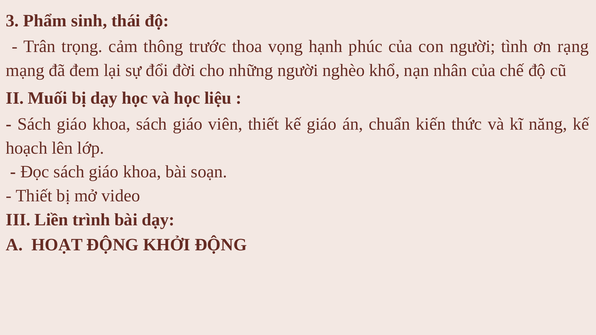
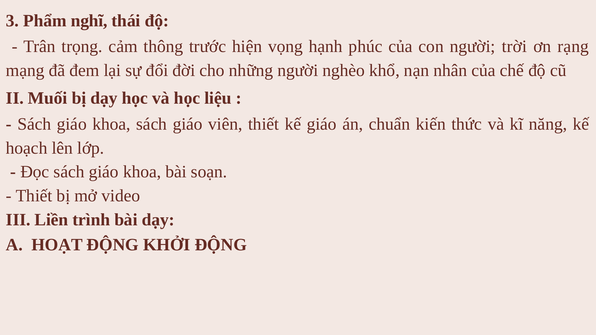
sinh: sinh -> nghĩ (89, 21)
thoa: thoa -> hiện (247, 47)
tình: tình -> trời (514, 47)
